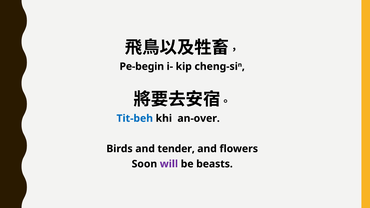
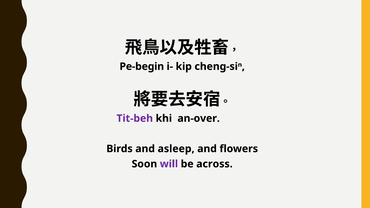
Tit-beh colour: blue -> purple (135, 118)
tender: tender -> asleep (176, 149)
beasts: beasts -> across (214, 164)
